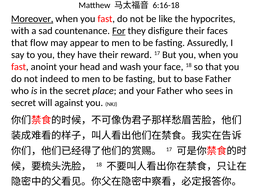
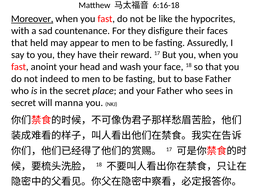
For underline: present -> none (119, 31)
flow: flow -> held (39, 43)
against: against -> manna (69, 103)
